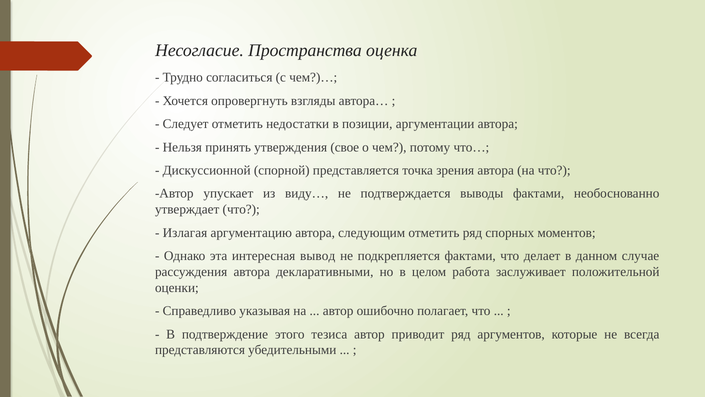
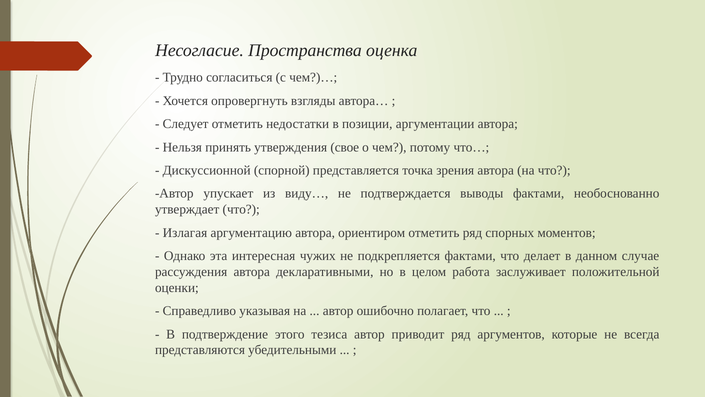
следующим: следующим -> ориентиром (372, 232)
вывод: вывод -> чужих (318, 256)
